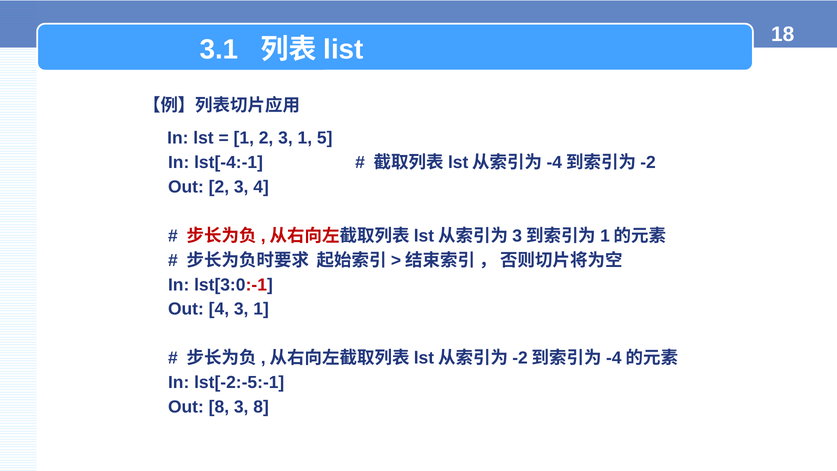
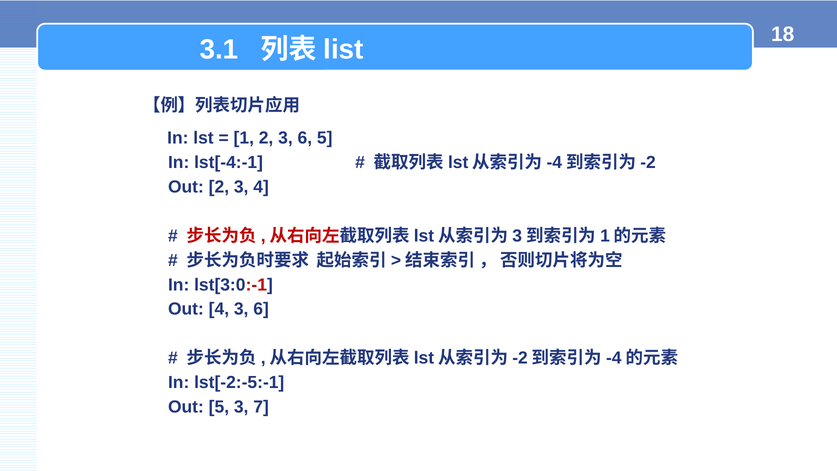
2 3 1: 1 -> 6 (305, 138)
4 3 1: 1 -> 6 (261, 309)
Out 8: 8 -> 5 (219, 407)
3 8: 8 -> 7 (261, 407)
